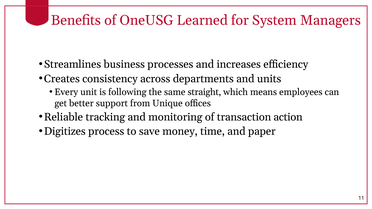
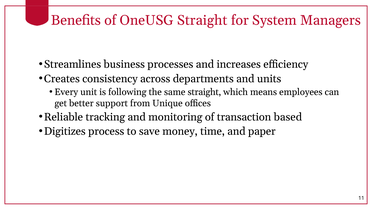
OneUSG Learned: Learned -> Straight (202, 20)
action: action -> based (288, 117)
